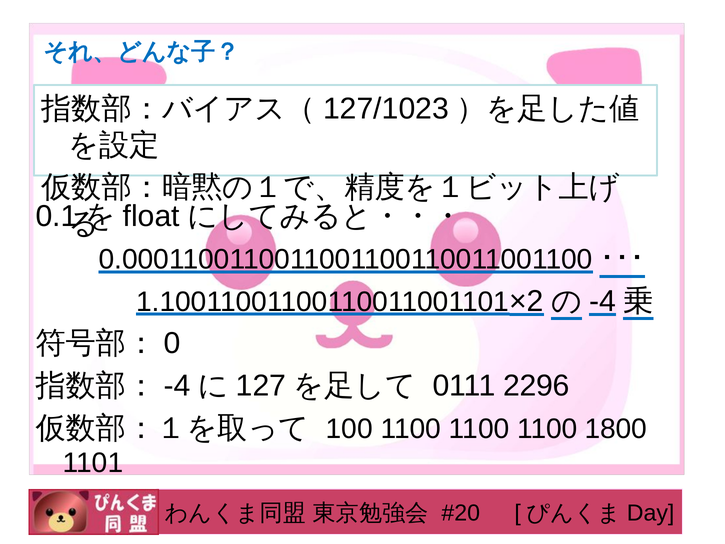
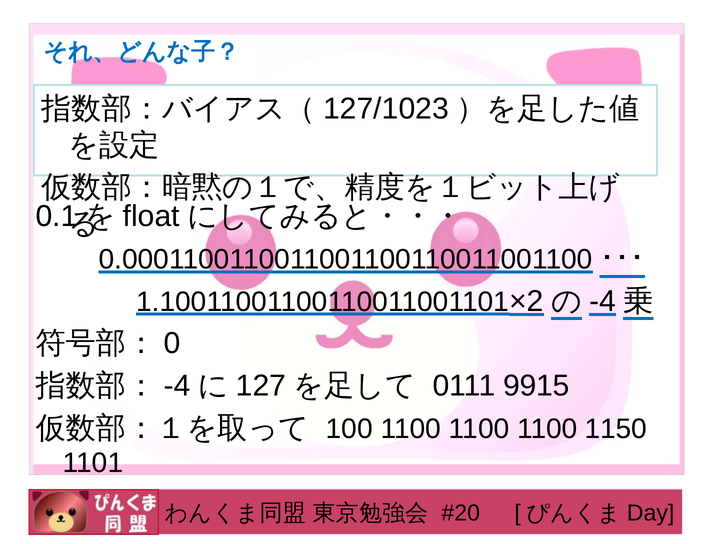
2296: 2296 -> 9915 (536, 386)
1800: 1800 -> 1150 (616, 429)
